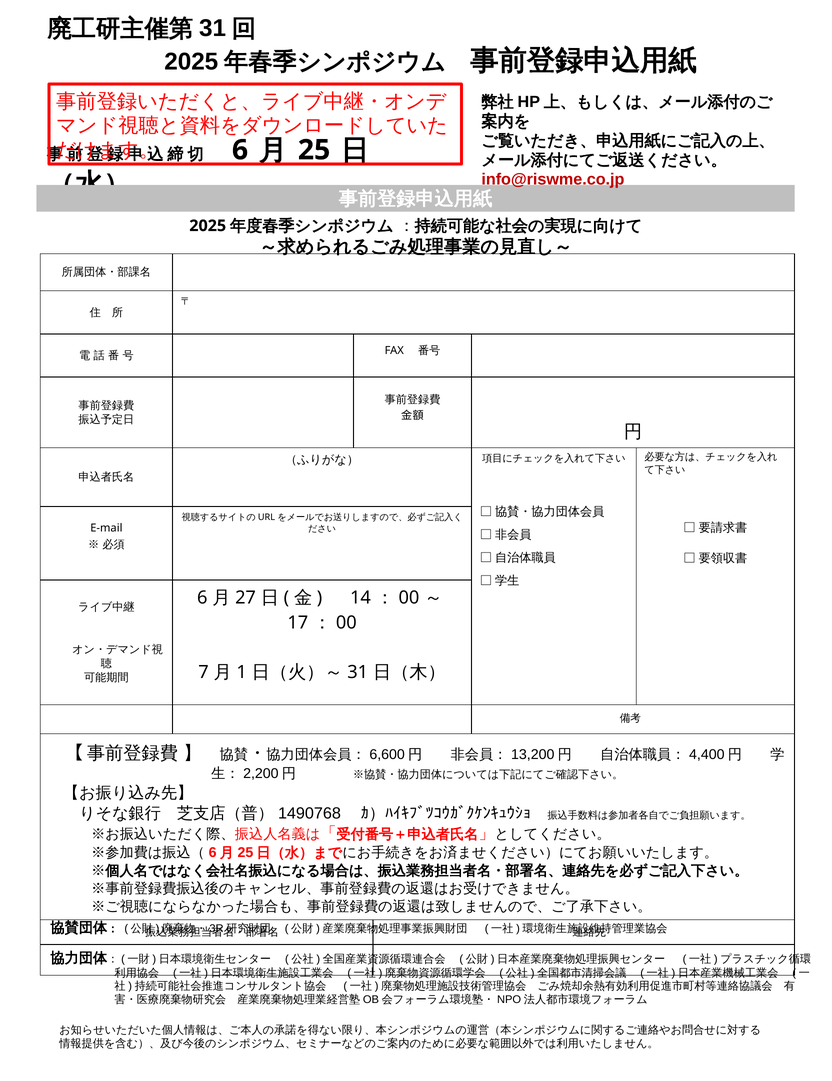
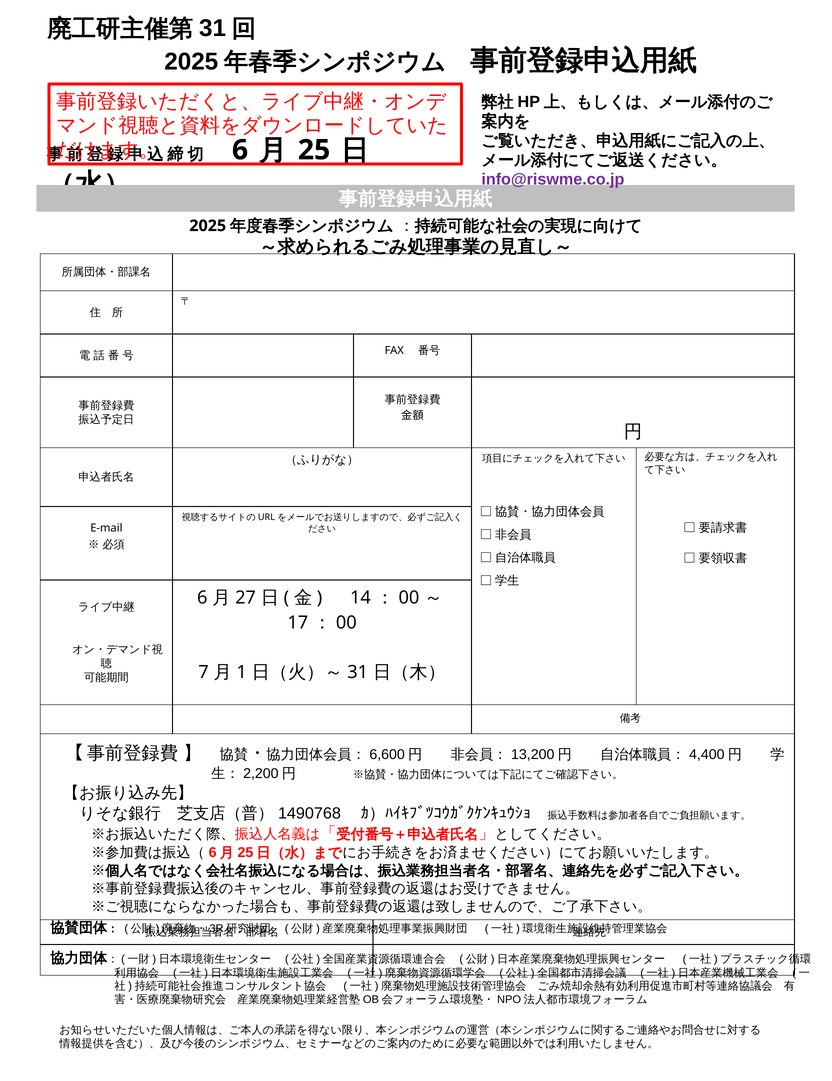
info@riswme.co.jp colour: red -> purple (553, 179)
